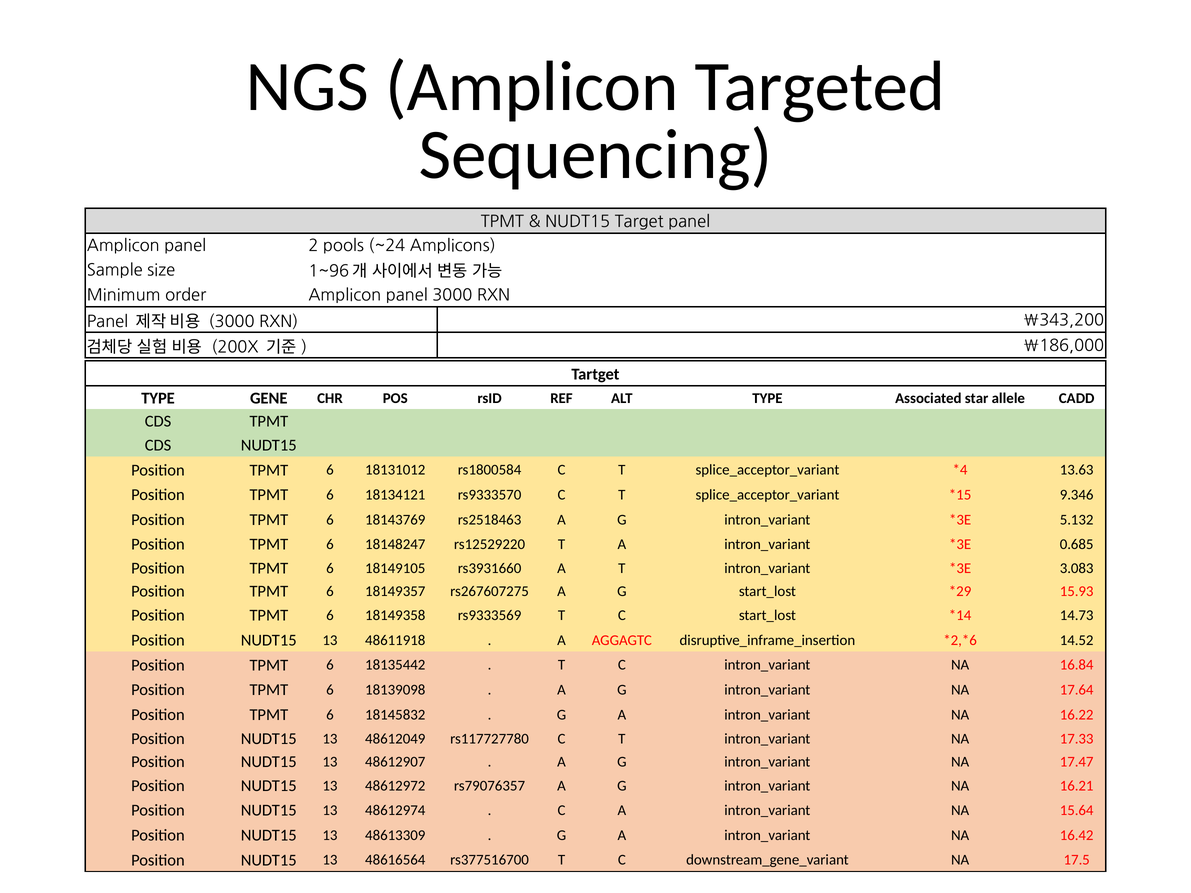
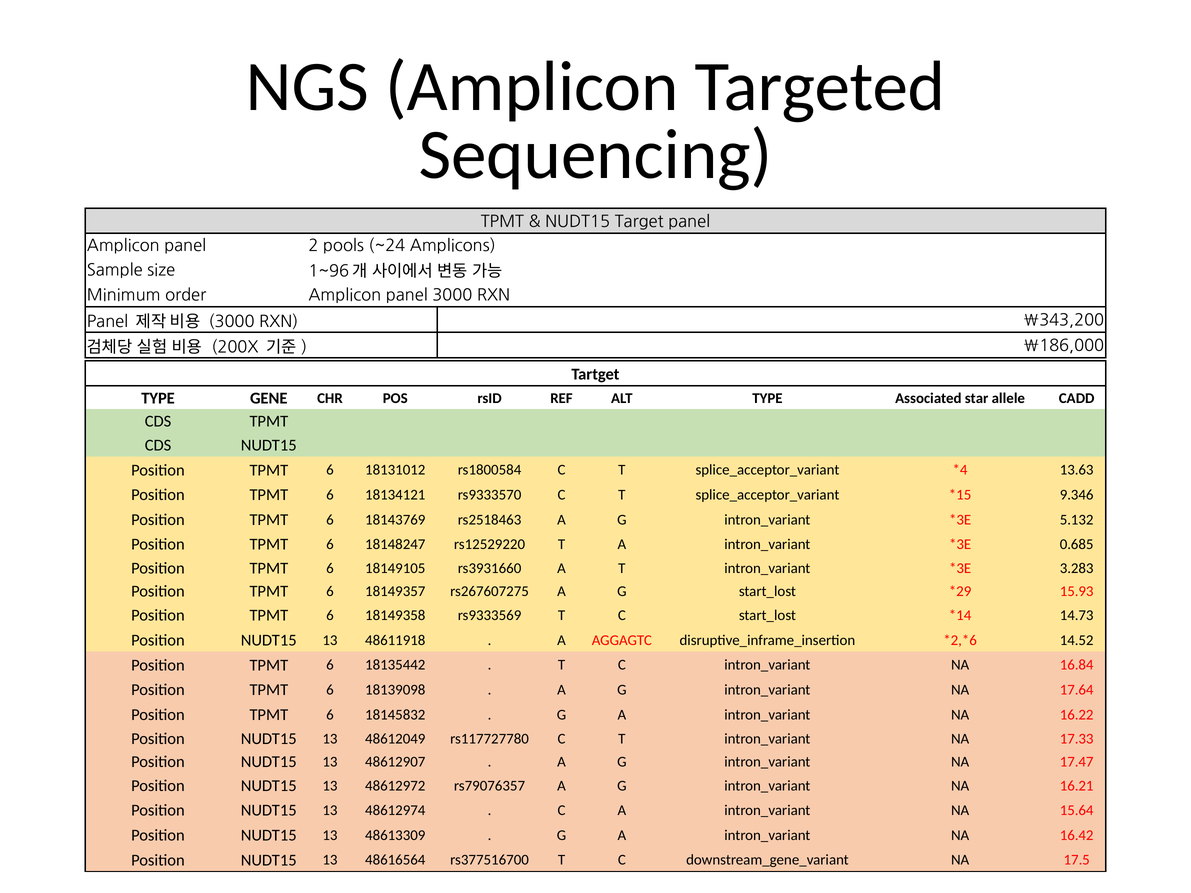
3.083: 3.083 -> 3.283 (1077, 569)
